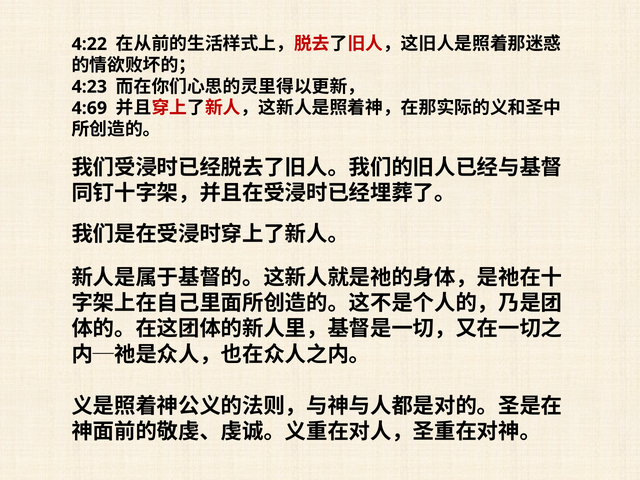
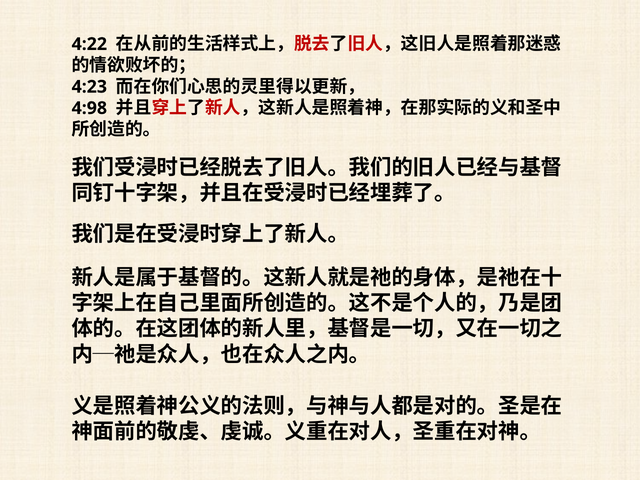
4:69: 4:69 -> 4:98 (89, 108)
